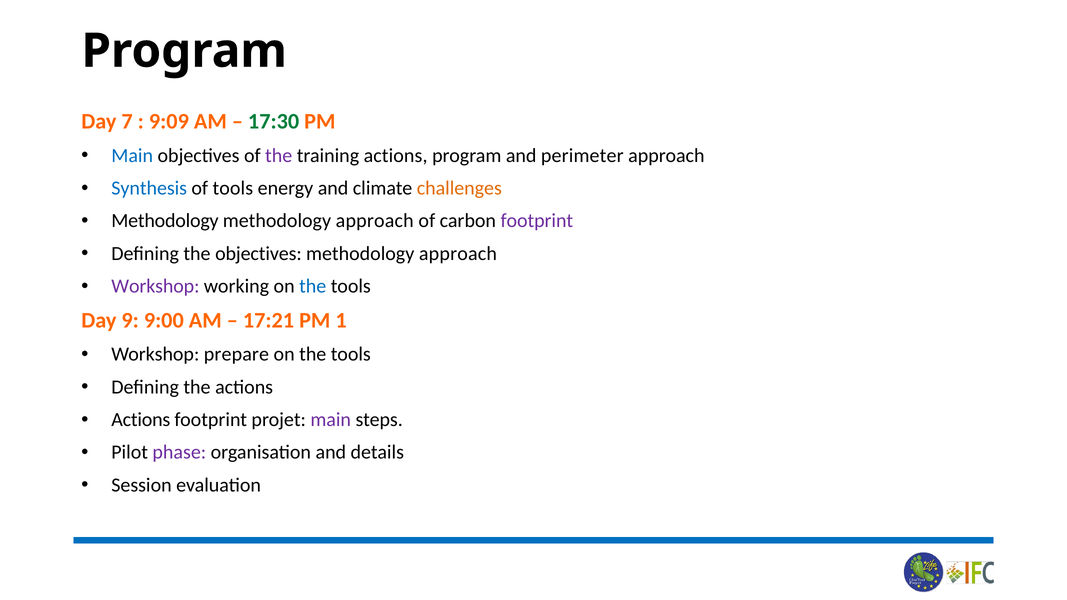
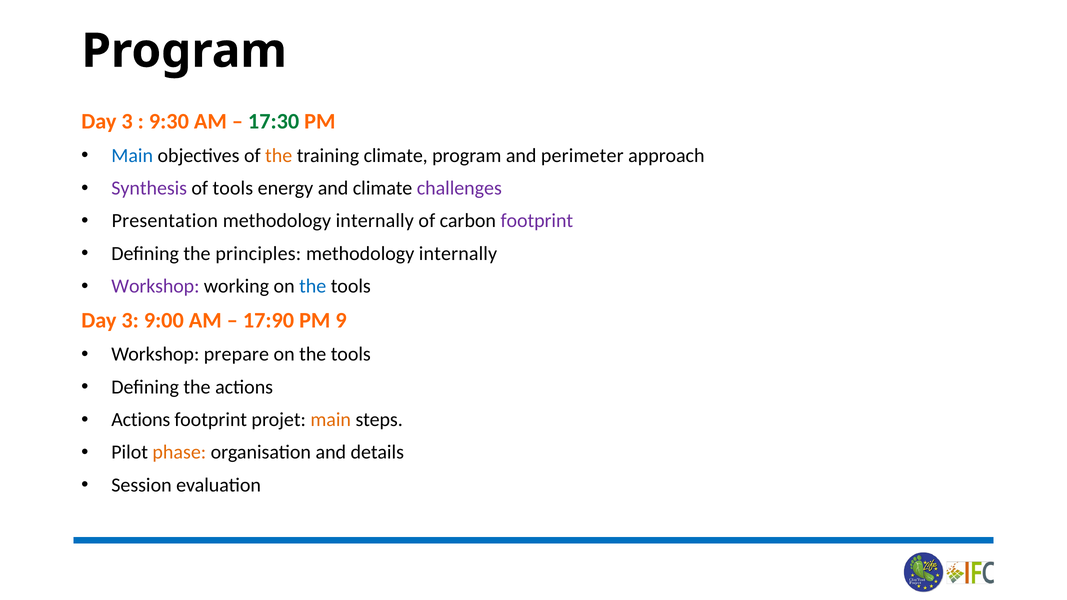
7: 7 -> 3 (127, 122)
9:09: 9:09 -> 9:30 (169, 122)
the colour: purple -> orange (279, 155)
training actions: actions -> climate (396, 155)
Synthesis colour: blue -> purple (149, 188)
challenges colour: orange -> purple (459, 188)
Methodology: Methodology -> Presentation (165, 221)
approach: approach -> internally (375, 221)
the objectives: objectives -> principles (258, 254)
approach: approach -> internally (458, 254)
9: 9 -> 3 (130, 320)
17:21: 17:21 -> 17:90 (268, 320)
1: 1 -> 9 (341, 320)
main colour: purple -> orange (331, 420)
phase colour: purple -> orange (179, 453)
